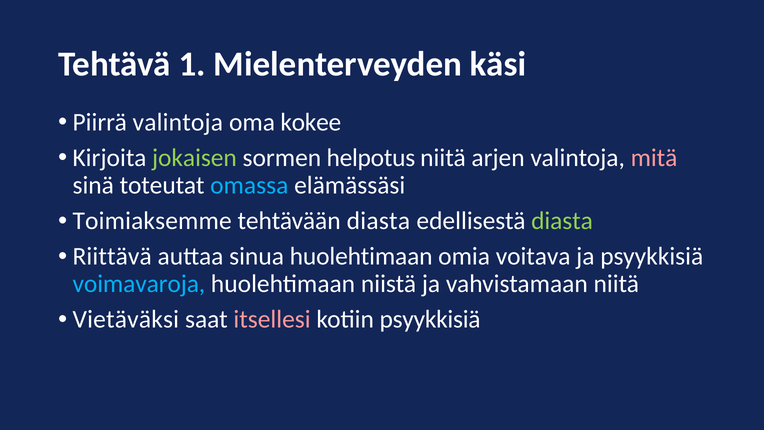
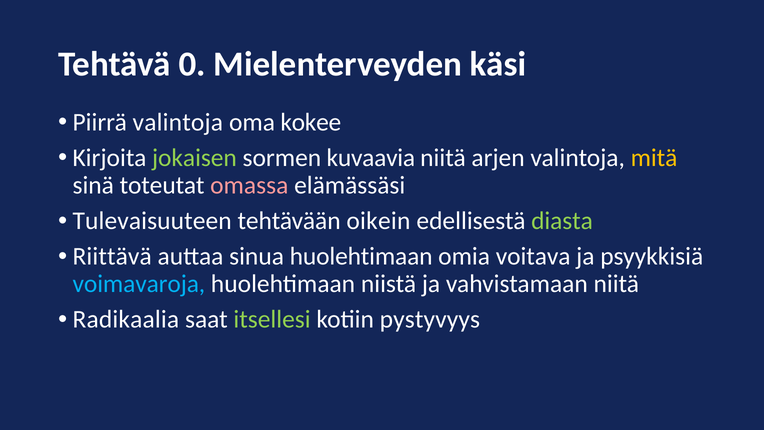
1: 1 -> 0 (192, 64)
helpotus: helpotus -> kuvaavia (371, 158)
mitä colour: pink -> yellow (654, 158)
omassa colour: light blue -> pink (249, 185)
Toimiaksemme: Toimiaksemme -> Tulevaisuuteen (152, 221)
tehtävään diasta: diasta -> oikein (378, 221)
Vietäväksi: Vietäväksi -> Radikaalia (126, 319)
itsellesi colour: pink -> light green (272, 319)
kotiin psyykkisiä: psyykkisiä -> pystyvyys (430, 319)
